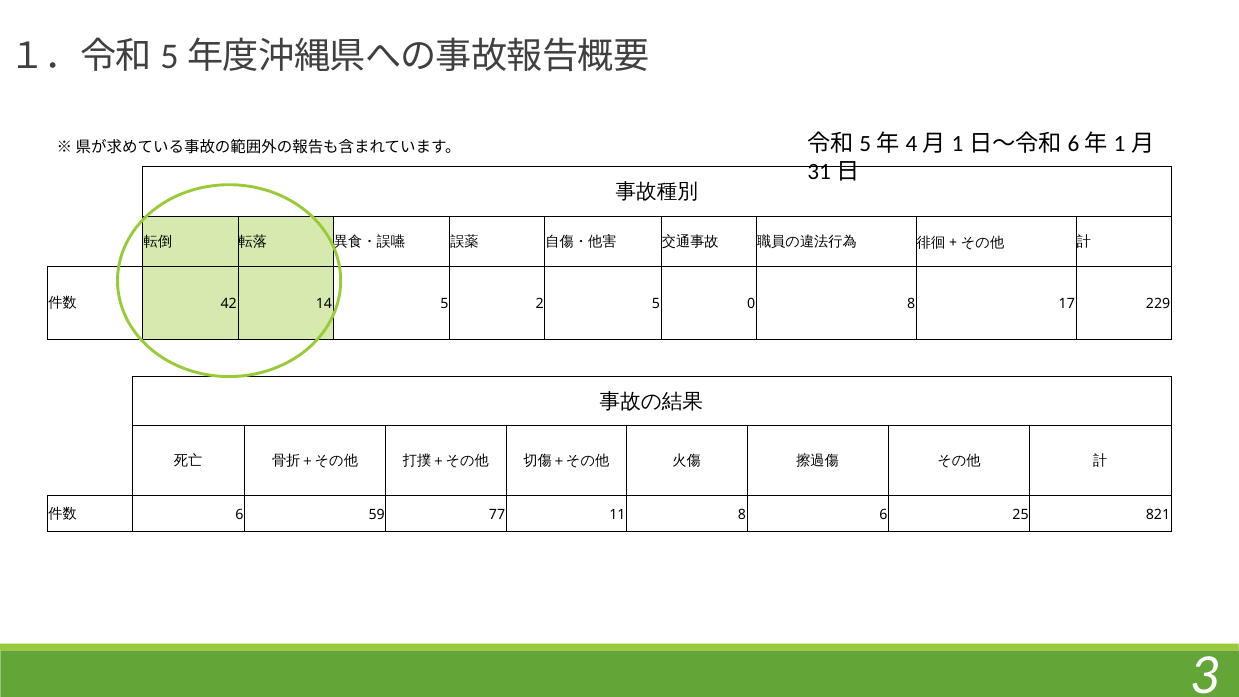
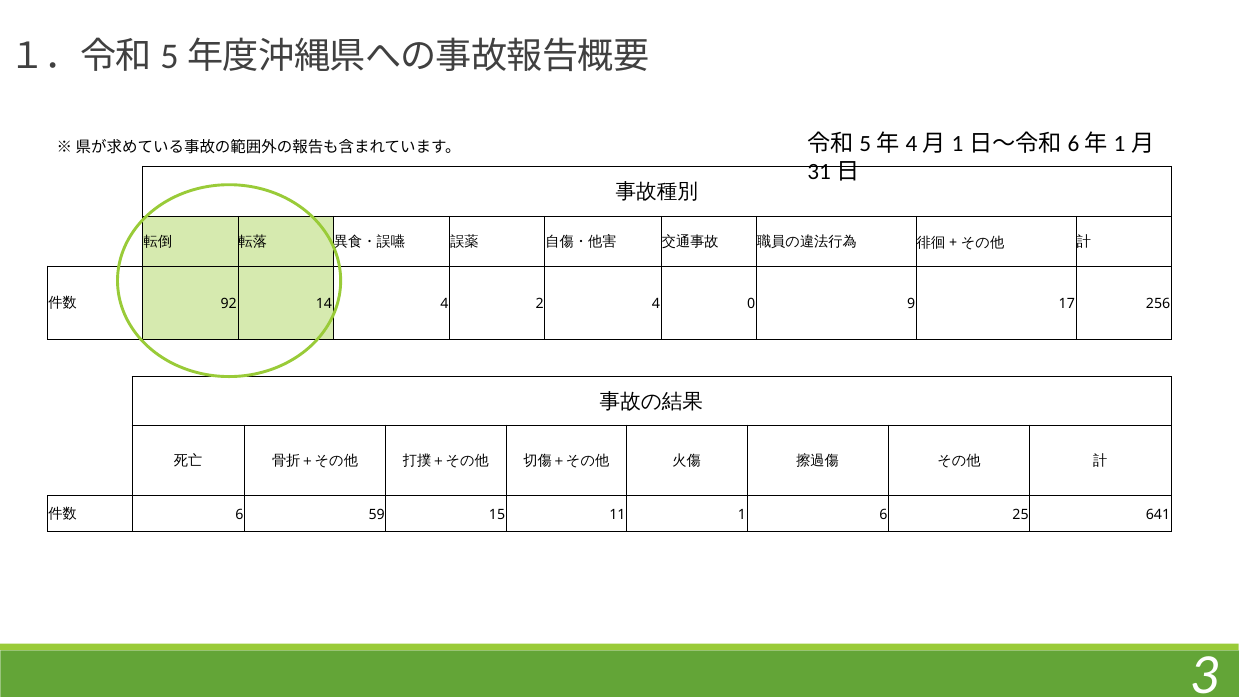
42: 42 -> 92 (229, 304)
14 5: 5 -> 4 (444, 304)
2 5: 5 -> 4 (656, 304)
0 8: 8 -> 9 (911, 304)
229: 229 -> 256 (1158, 304)
77: 77 -> 15 (497, 515)
11 8: 8 -> 1 (742, 515)
821: 821 -> 641 (1158, 515)
